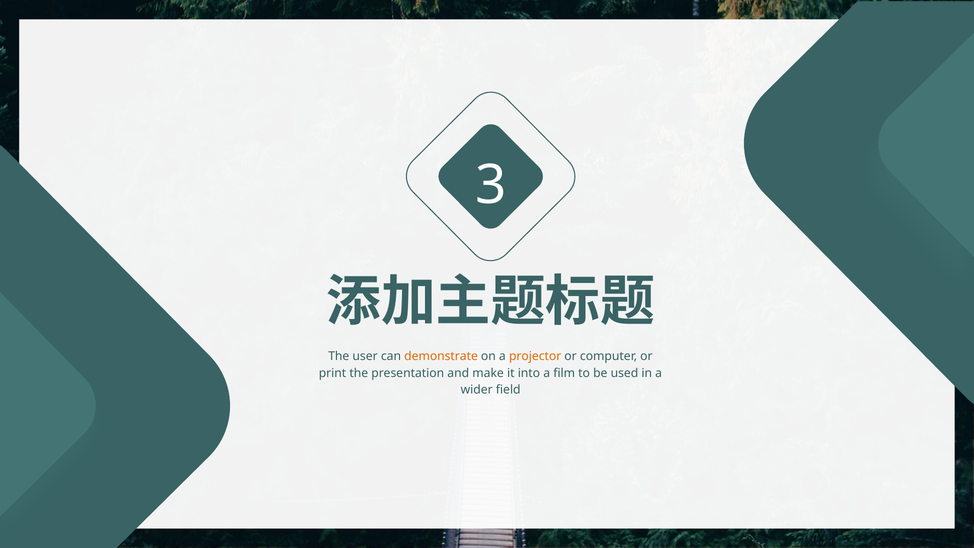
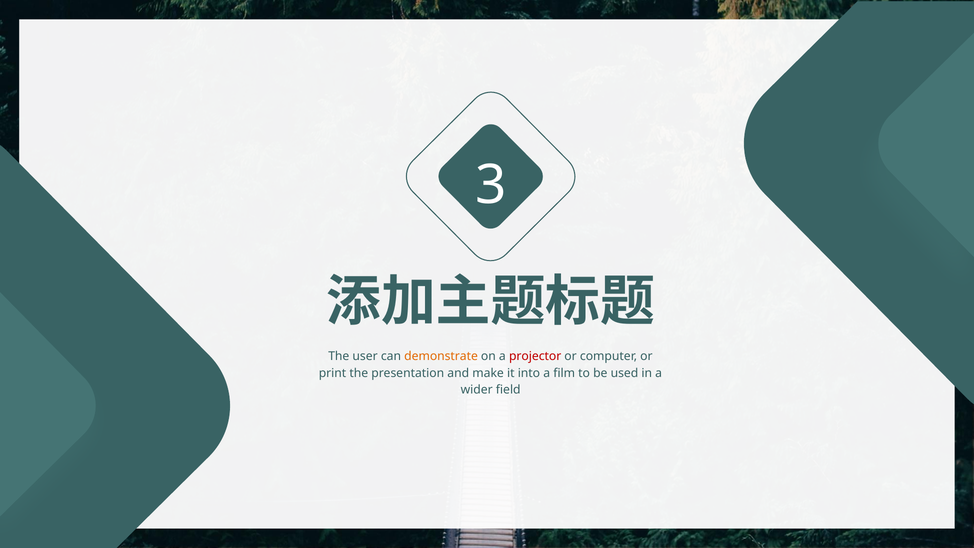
projector colour: orange -> red (535, 356)
